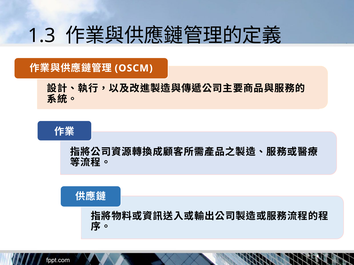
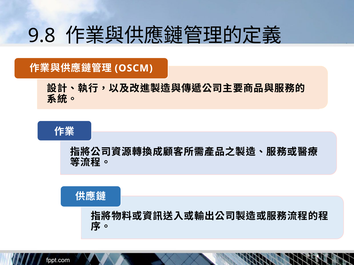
1.3: 1.3 -> 9.8 (42, 36)
